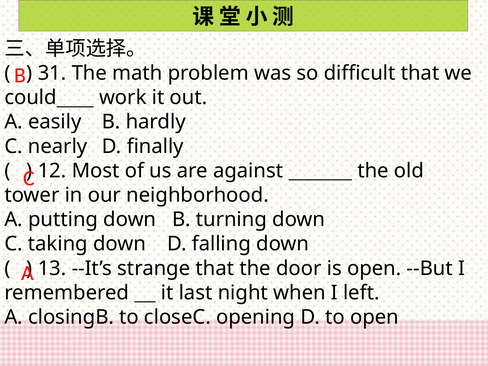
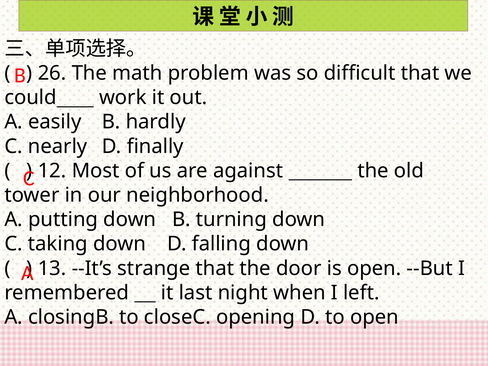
31: 31 -> 26 (52, 73)
